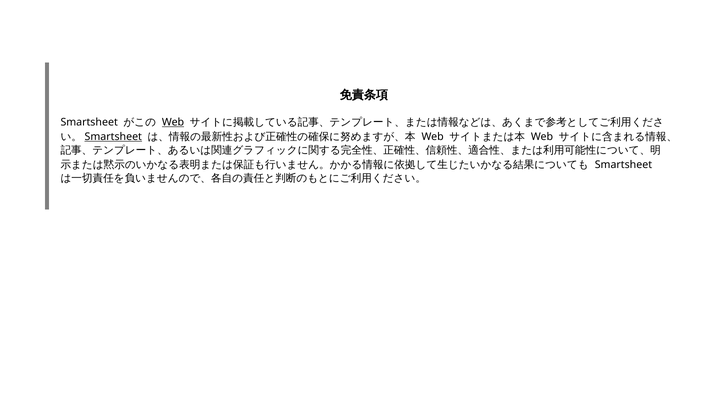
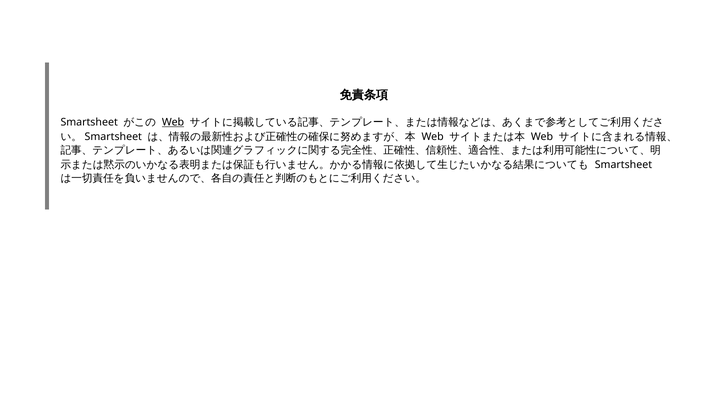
Smartsheet underline: present -> none (113, 137)
